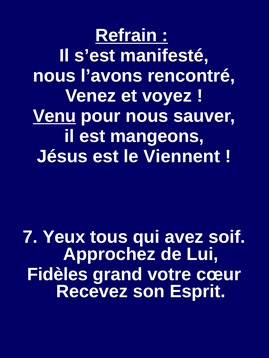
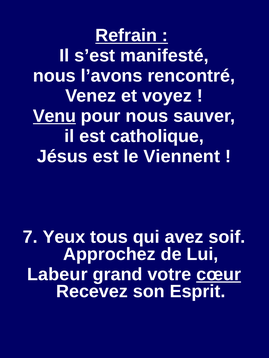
mangeons: mangeons -> catholique (157, 136)
Fidèles: Fidèles -> Labeur (57, 275)
cœur underline: none -> present (219, 275)
